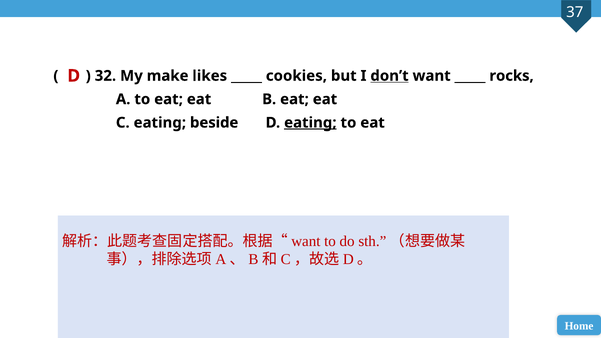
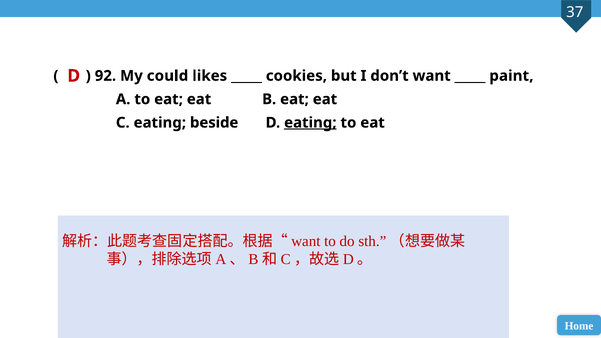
32: 32 -> 92 (105, 76)
make: make -> could (168, 76)
don’t underline: present -> none (390, 76)
rocks: rocks -> paint (511, 76)
